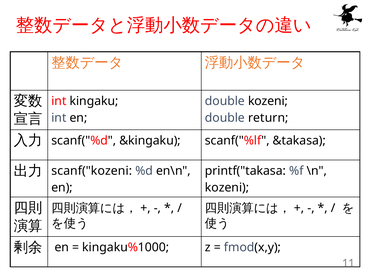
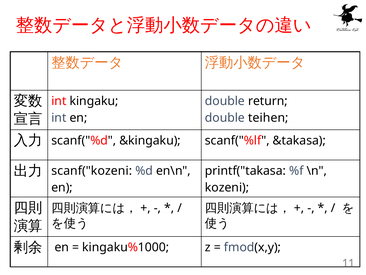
double kozeni: kozeni -> return (268, 101)
return: return -> teihen (268, 118)
